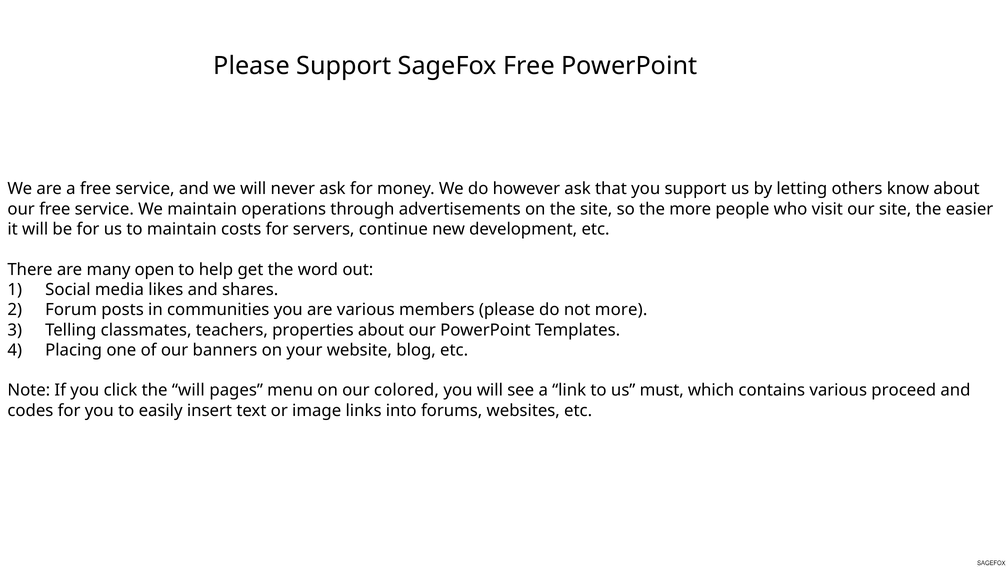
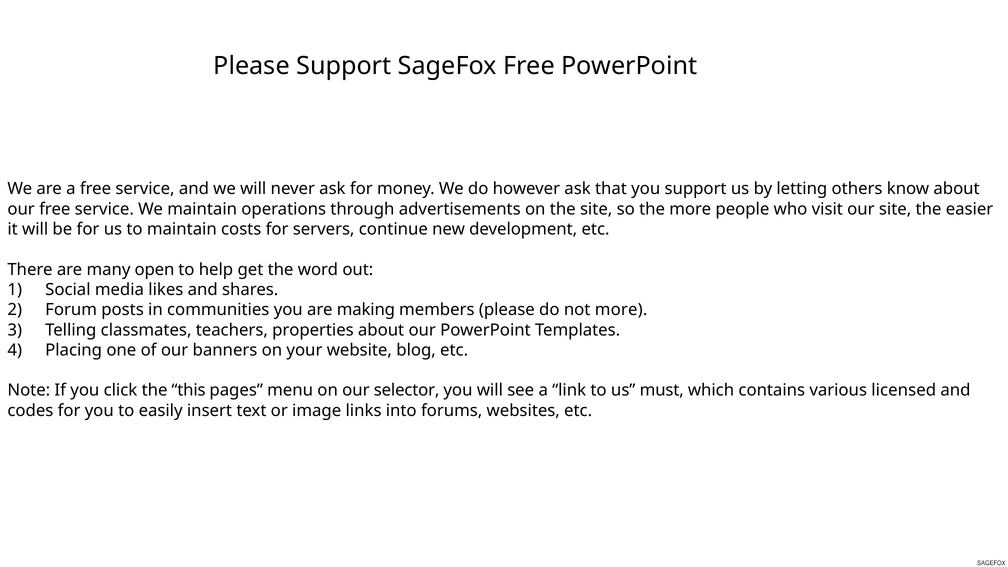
are various: various -> making (366, 310)
the will: will -> this (189, 390)
colored: colored -> selector (407, 390)
proceed: proceed -> licensed (904, 390)
